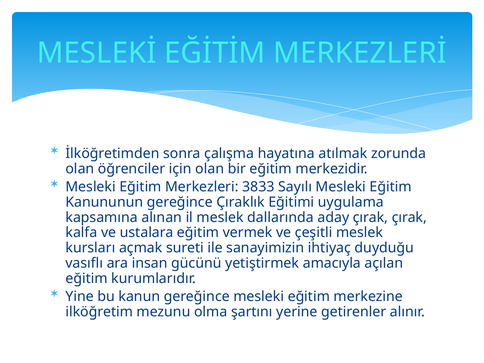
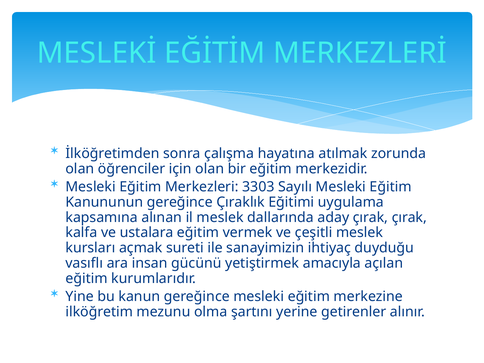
3833: 3833 -> 3303 (258, 187)
